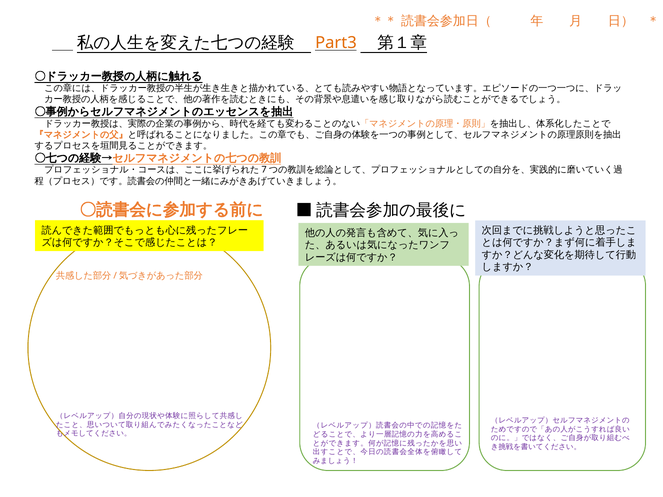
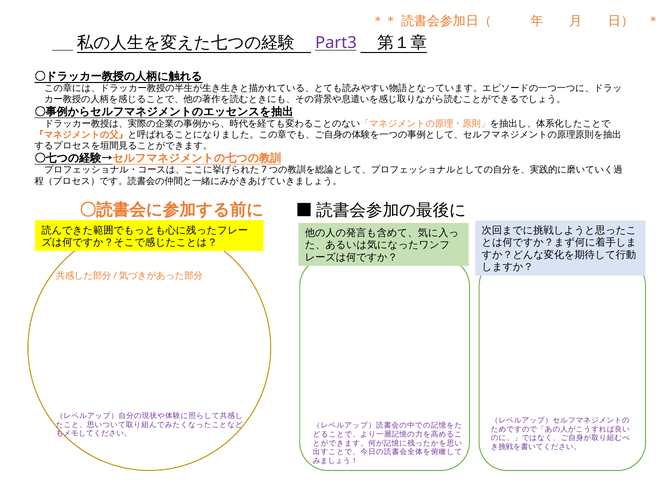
Part3 colour: orange -> purple (336, 43)
